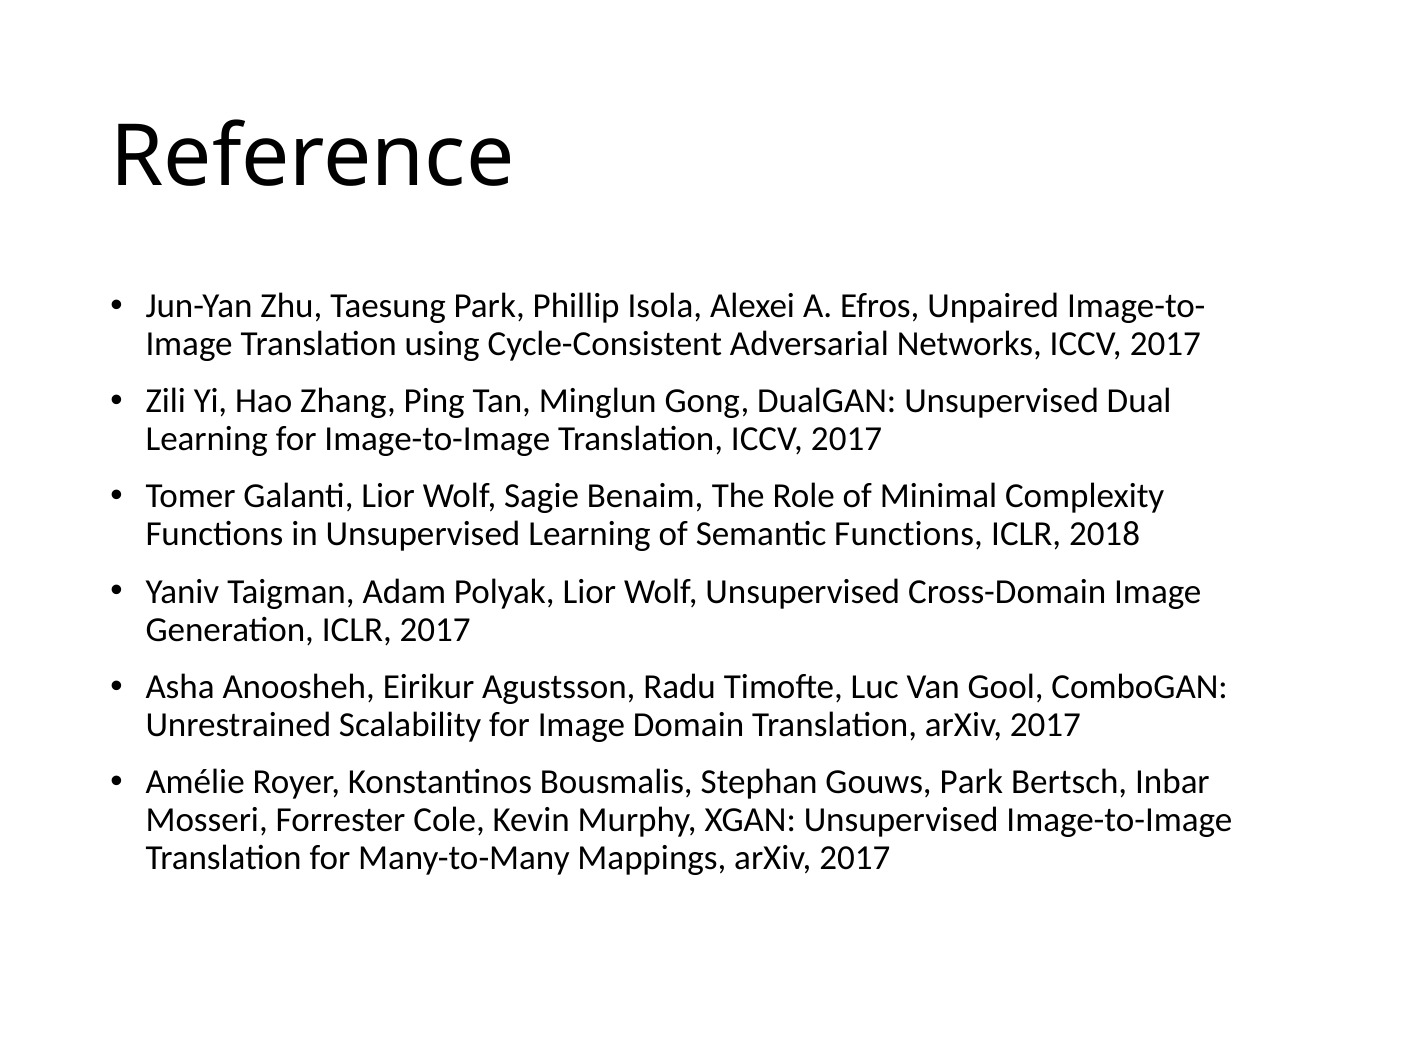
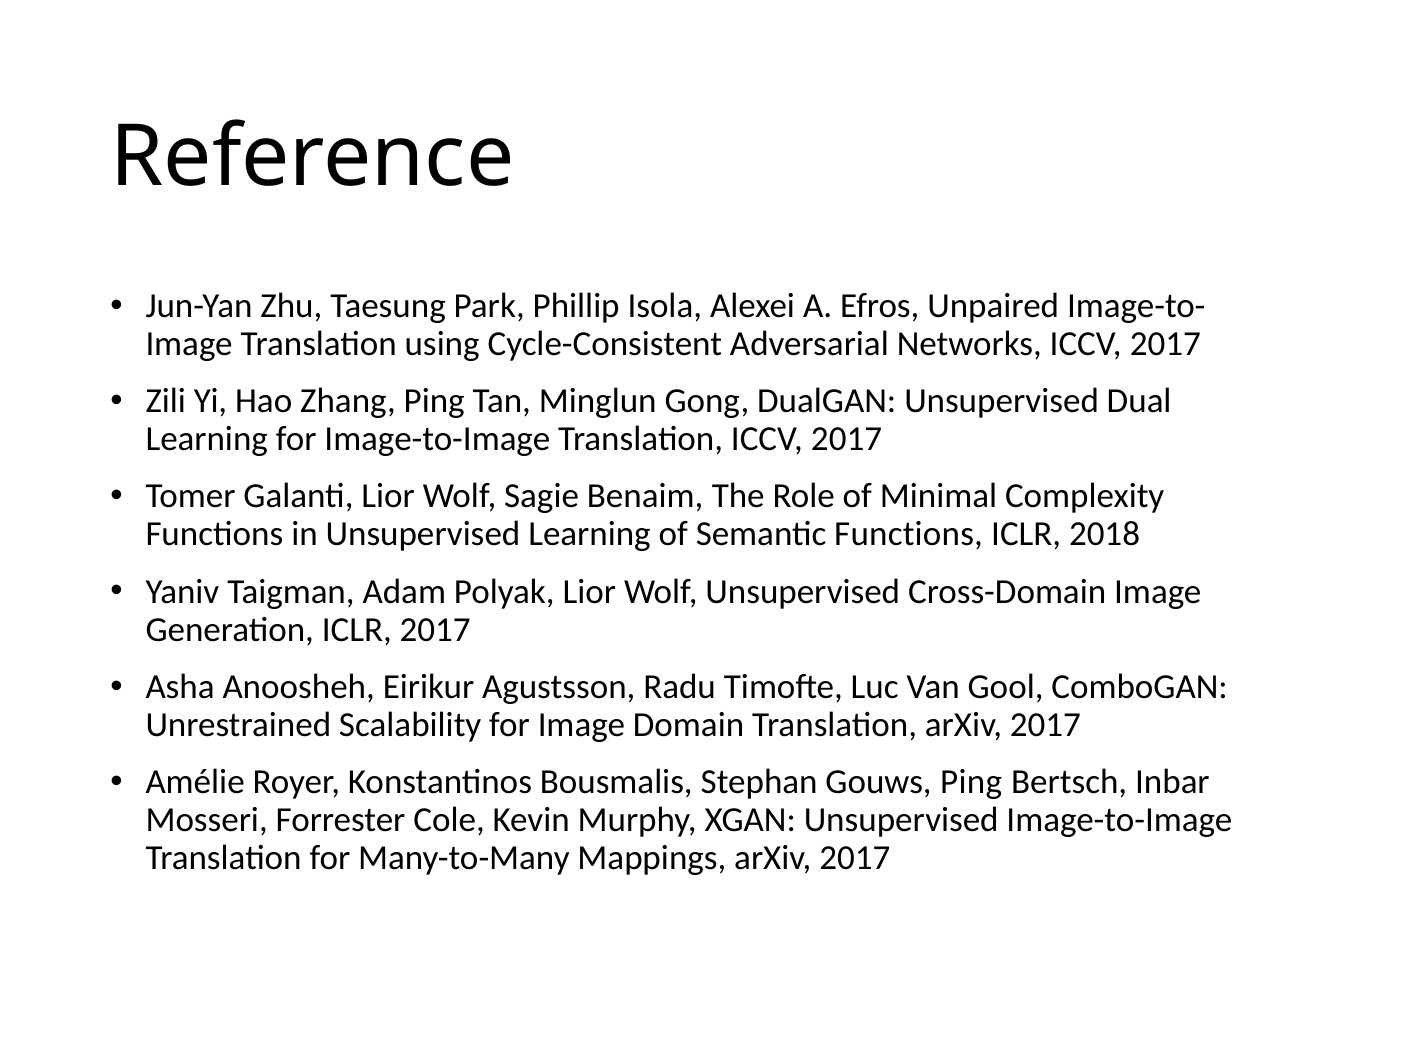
Gouws Park: Park -> Ping (971, 782)
